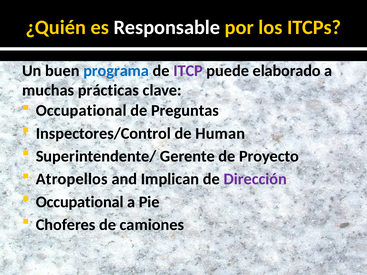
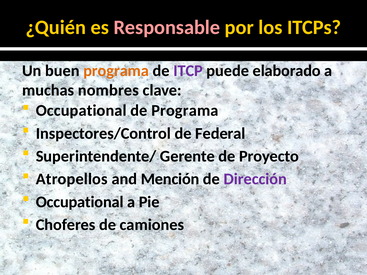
Responsable colour: white -> pink (167, 27)
programa colour: blue -> orange (116, 71)
prácticas: prácticas -> nombres (108, 90)
de Preguntas: Preguntas -> Programa (185, 111)
Human: Human -> Federal (220, 133)
Implican: Implican -> Mención (170, 179)
